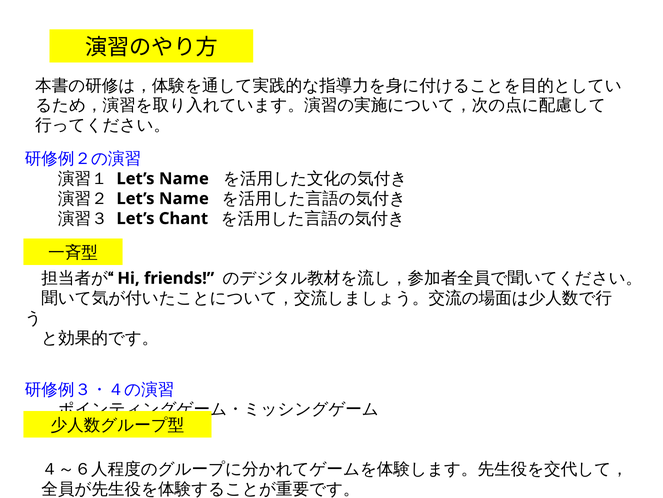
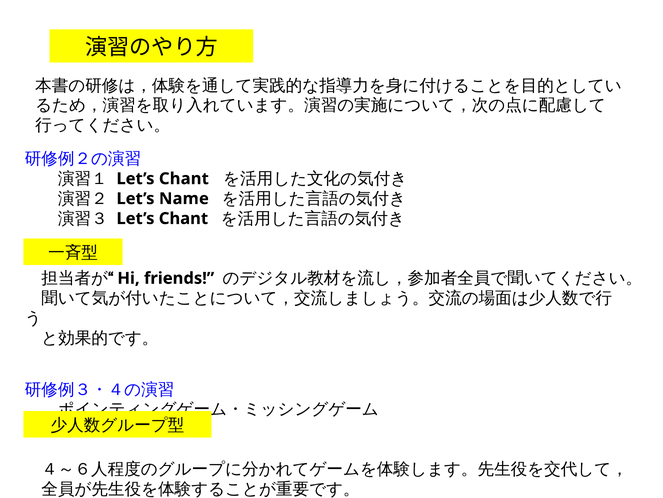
Name: Name -> Chant (184, 178)
